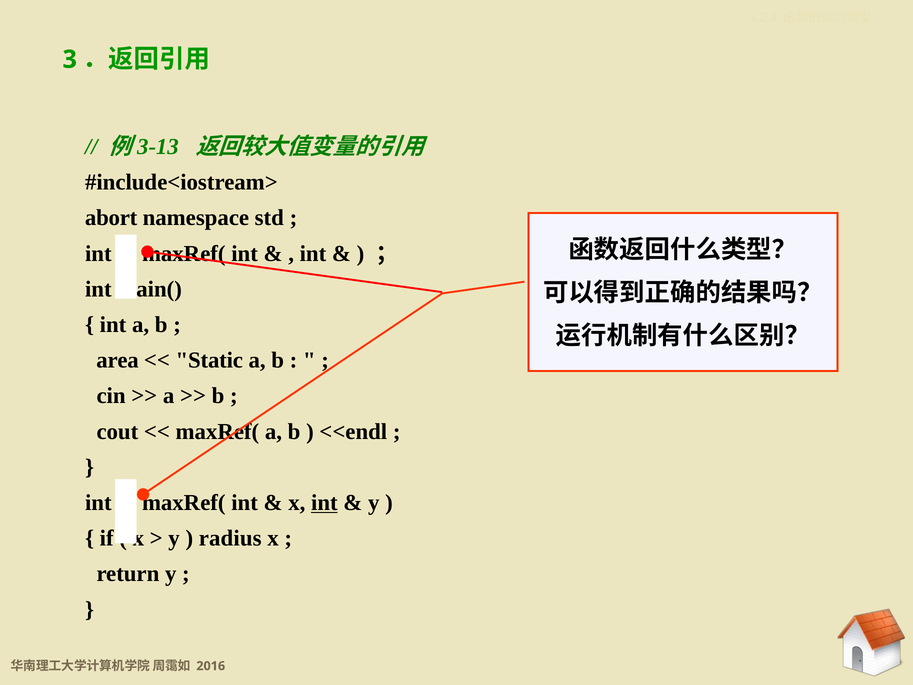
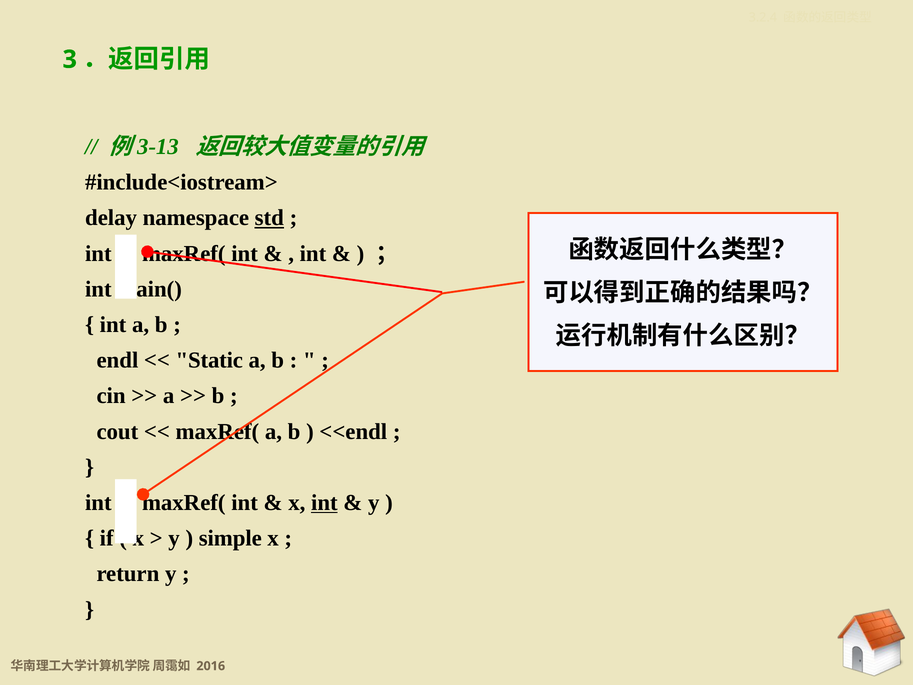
abort: abort -> delay (111, 218)
std underline: none -> present (269, 218)
area: area -> endl (117, 360)
radius: radius -> simple (230, 538)
